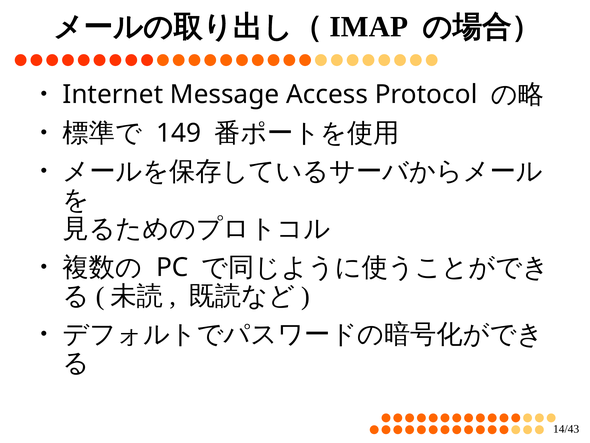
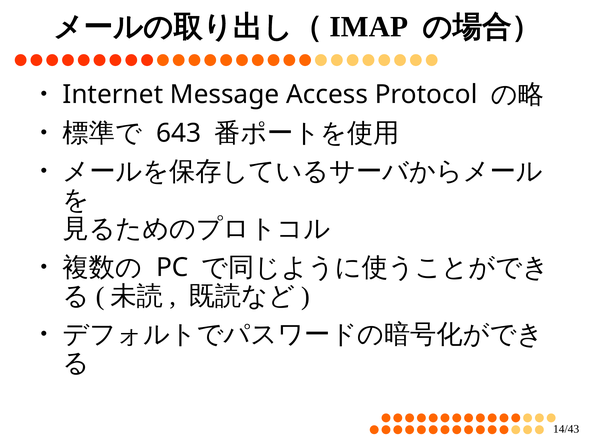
149: 149 -> 643 (179, 133)
